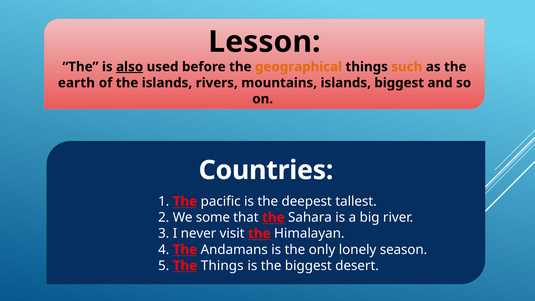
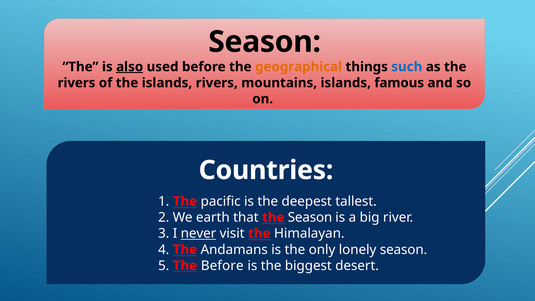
Lesson: Lesson -> Season (265, 42)
such colour: orange -> blue (407, 67)
earth: earth -> rivers (76, 83)
islands biggest: biggest -> famous (399, 83)
some: some -> earth (213, 217)
the Sahara: Sahara -> Season (310, 217)
never underline: none -> present (198, 233)
The Things: Things -> Before (222, 266)
